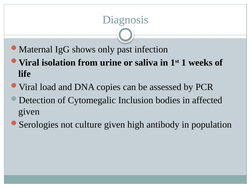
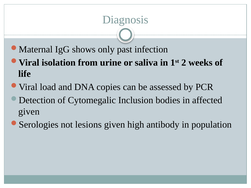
1: 1 -> 2 (184, 63)
culture: culture -> lesions (88, 125)
